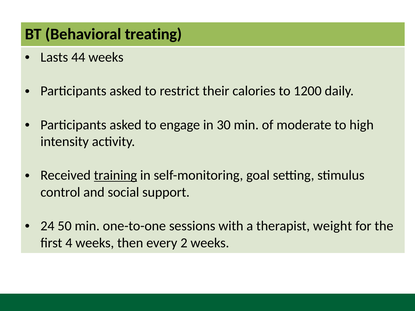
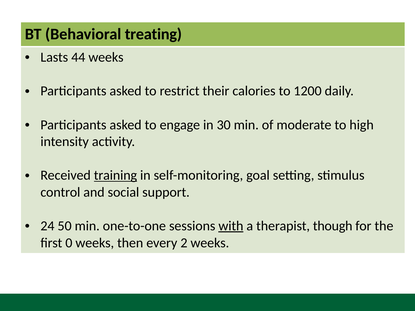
with underline: none -> present (231, 226)
weight: weight -> though (333, 226)
4: 4 -> 0 (69, 243)
